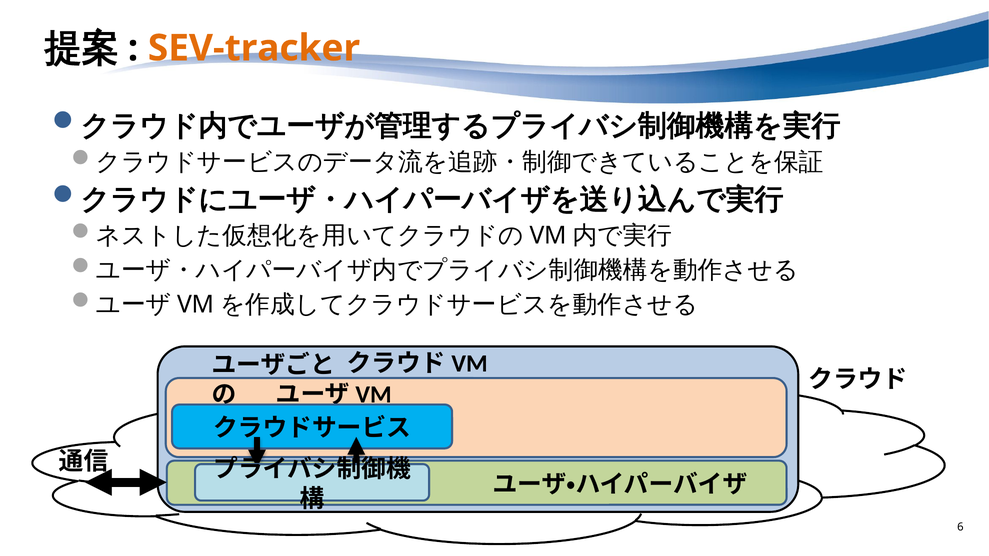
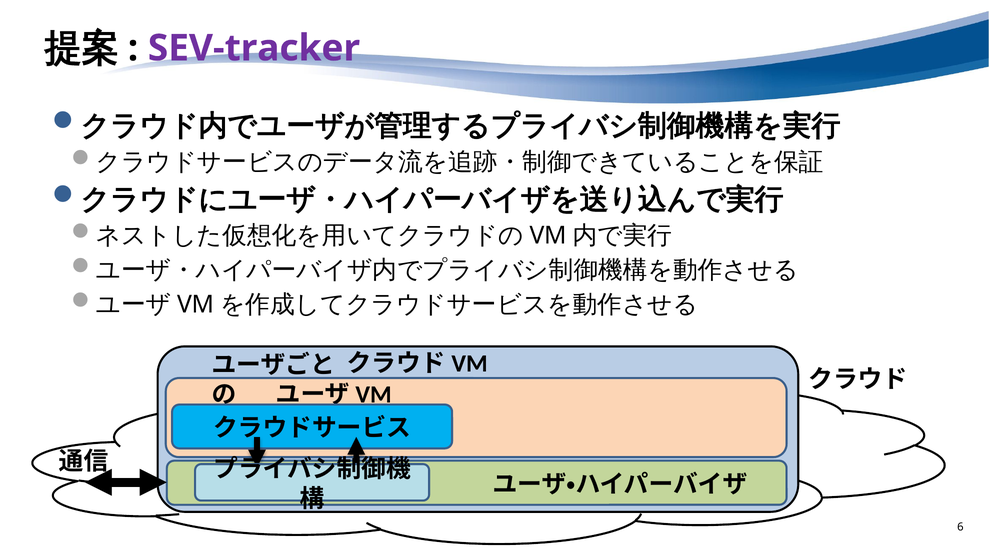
SEV-tracker colour: orange -> purple (254, 48)
